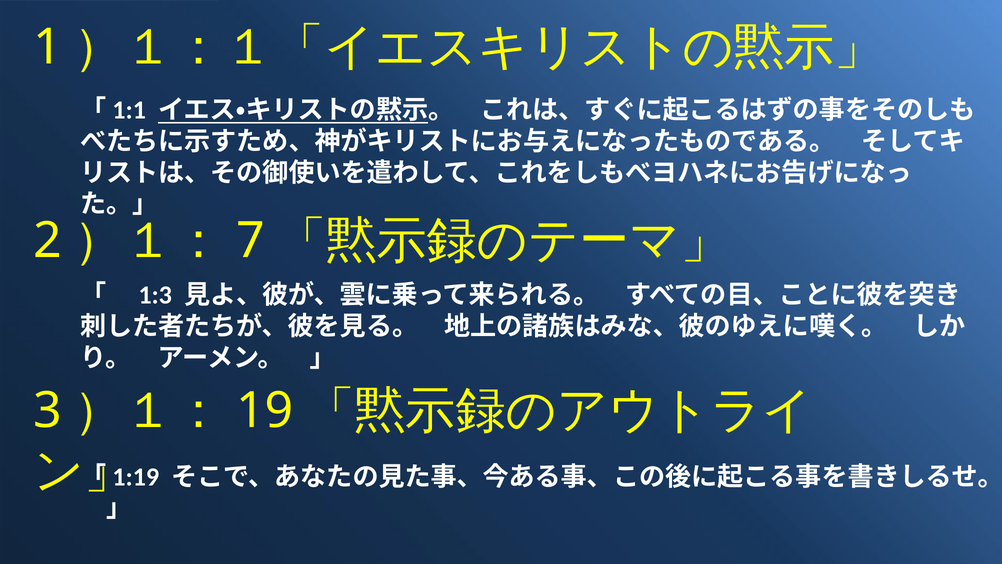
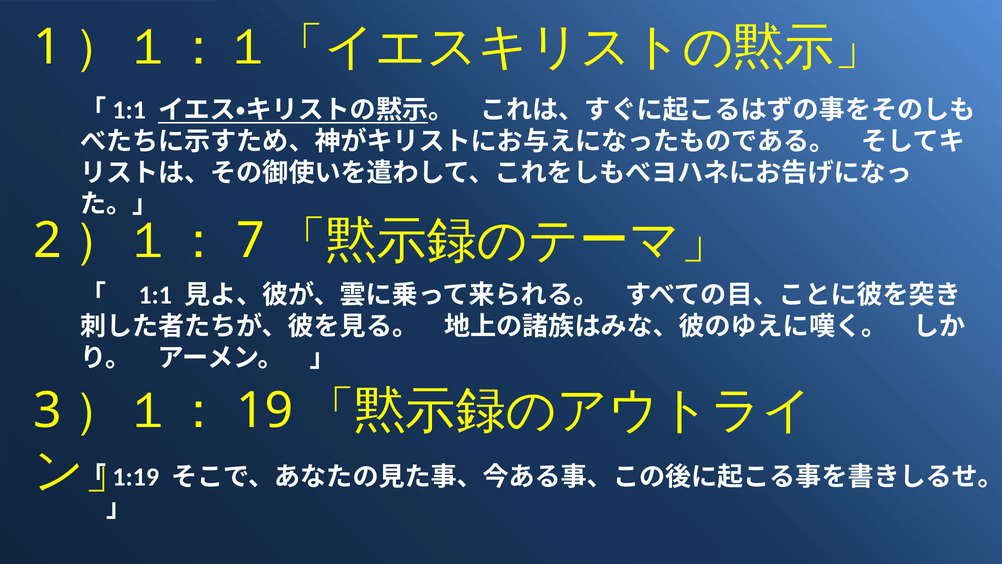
1:3: 1:3 -> 1:1 (155, 295)
